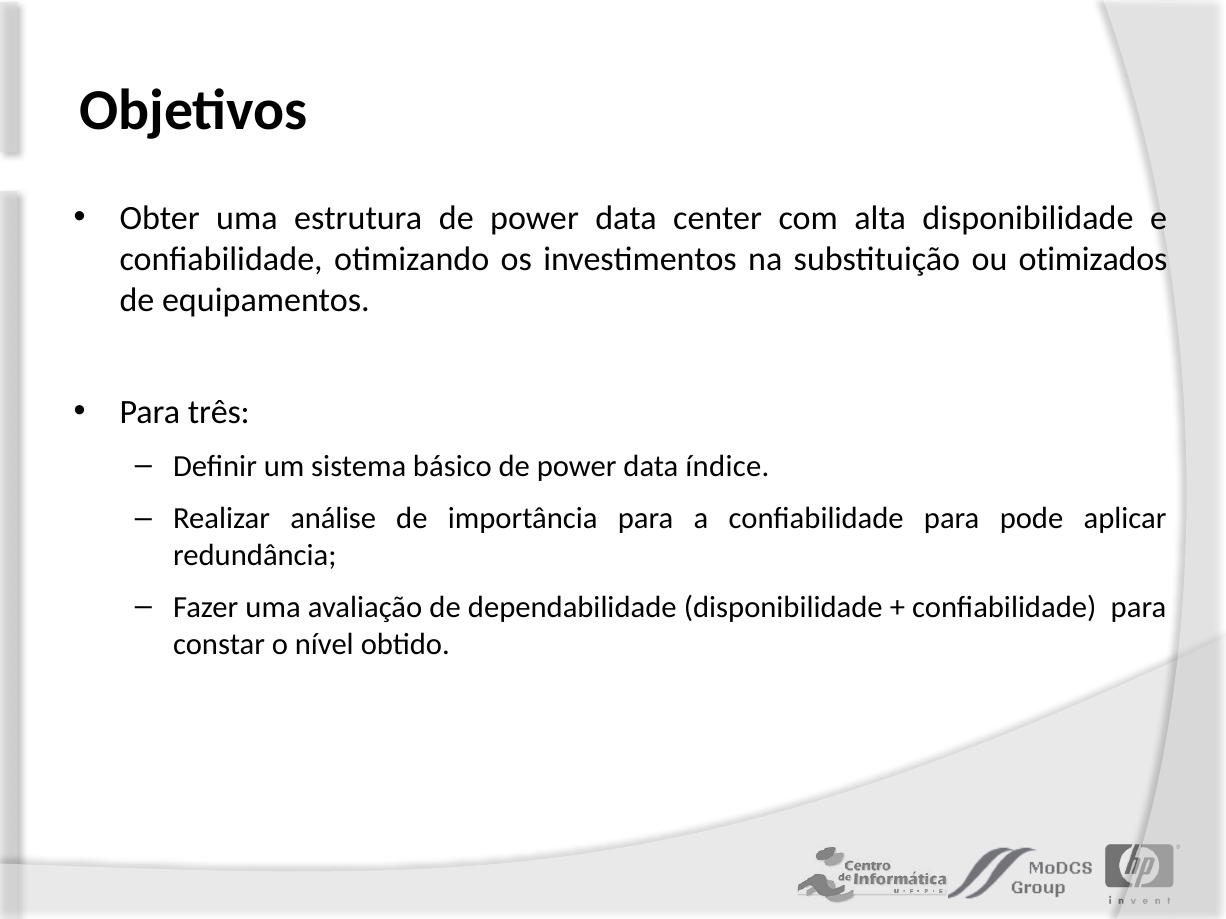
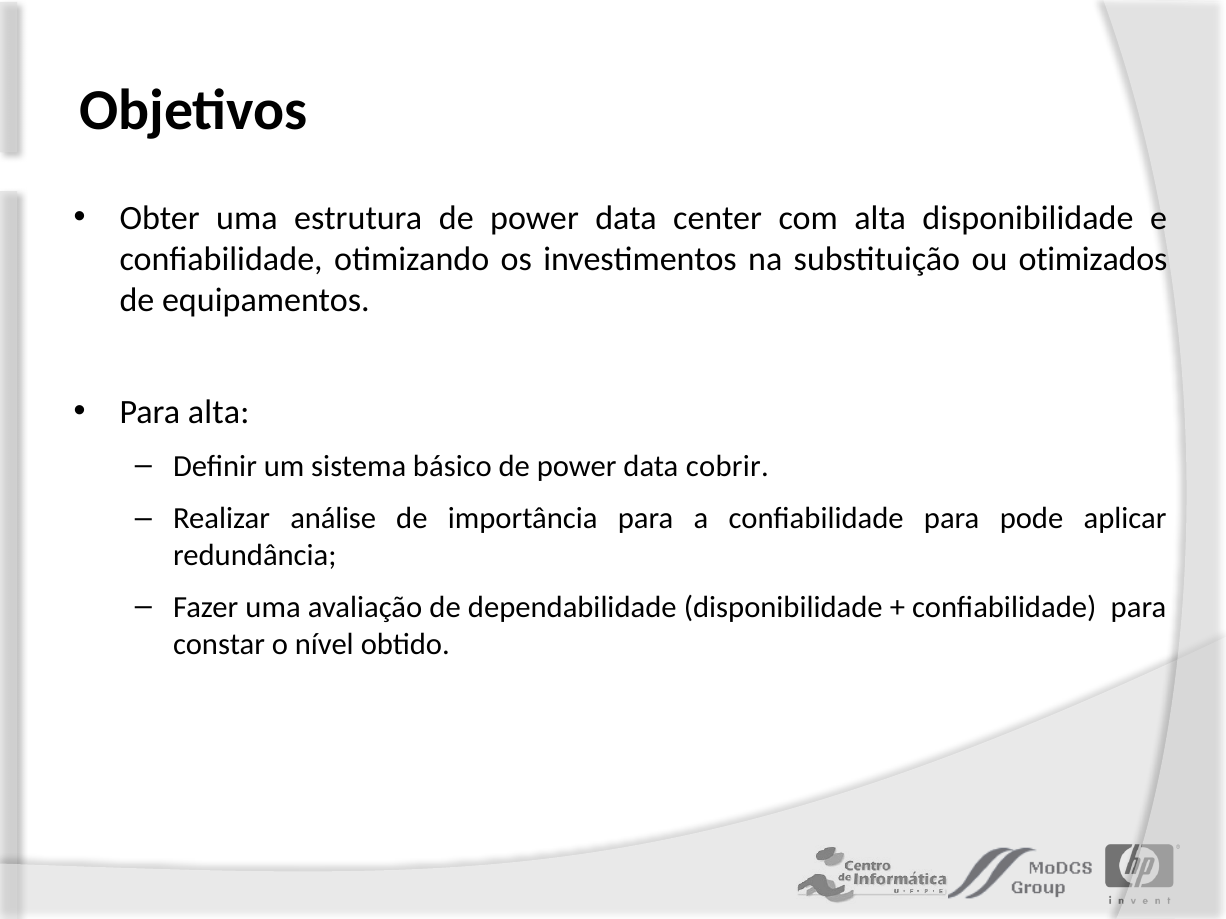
Para três: três -> alta (219, 413)
índice: índice -> cobrir (727, 467)
